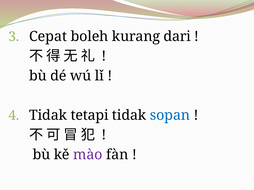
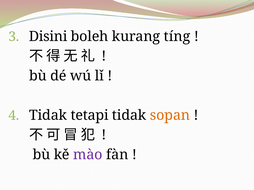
Cepat: Cepat -> Disini (48, 37)
dari: dari -> tíng (177, 37)
sopan colour: blue -> orange (170, 116)
